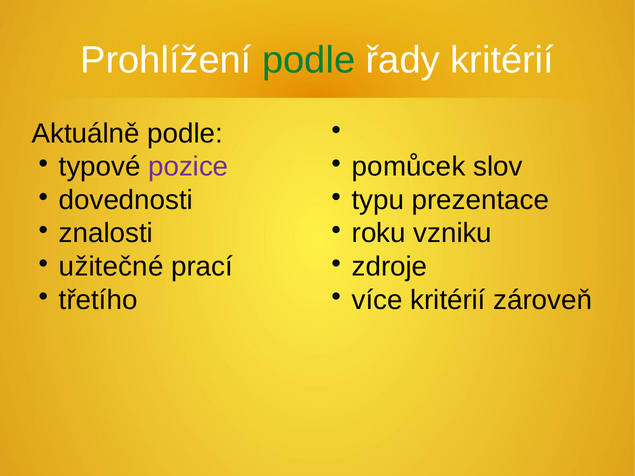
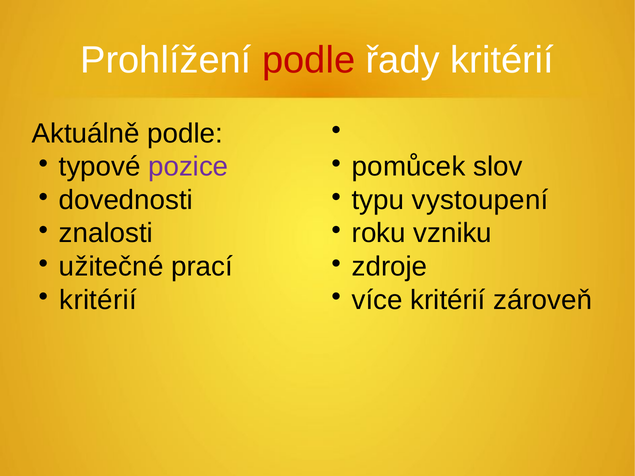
podle colour: green -> red (309, 60)
prezentace: prezentace -> vystoupení (480, 200)
třetího: třetího -> kritérií (98, 300)
